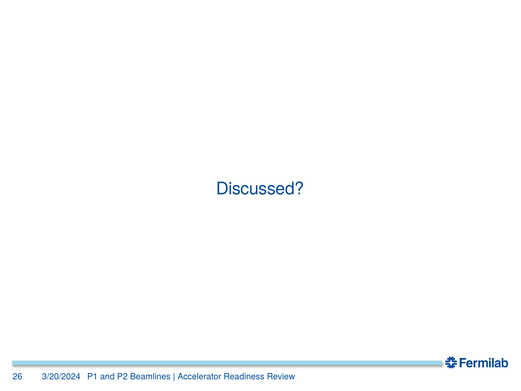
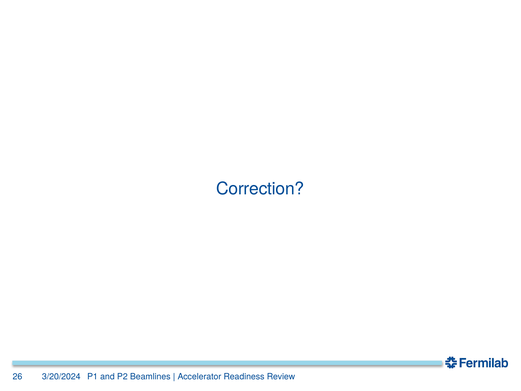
Discussed: Discussed -> Correction (260, 189)
